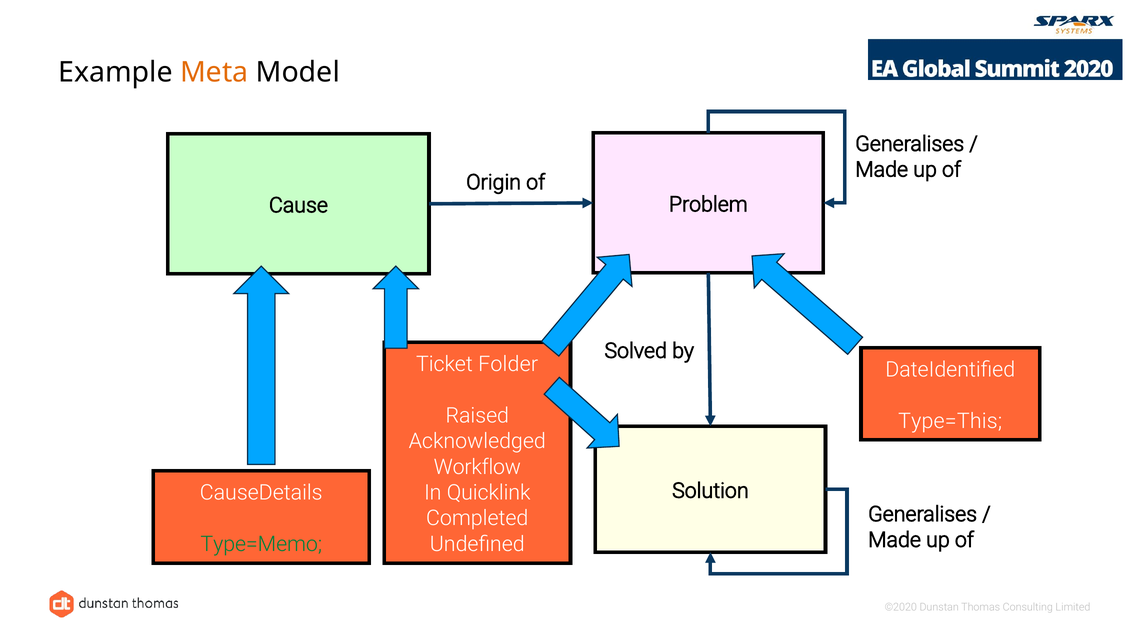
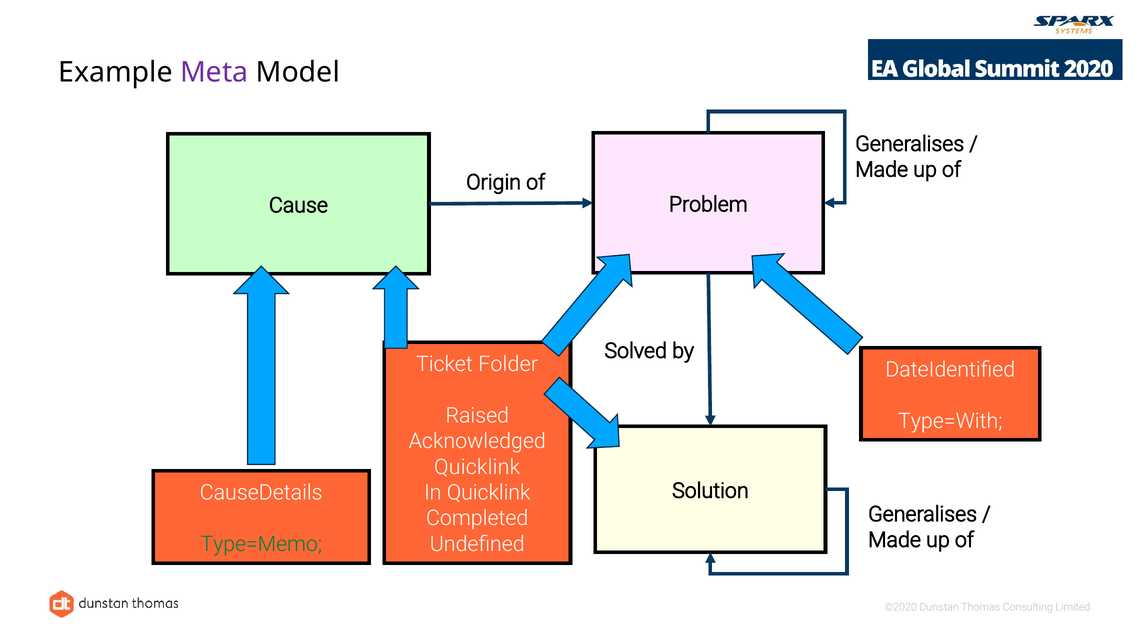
Meta colour: orange -> purple (214, 72)
Type=This: Type=This -> Type=With (950, 421)
Workflow: Workflow -> Quicklink (477, 467)
